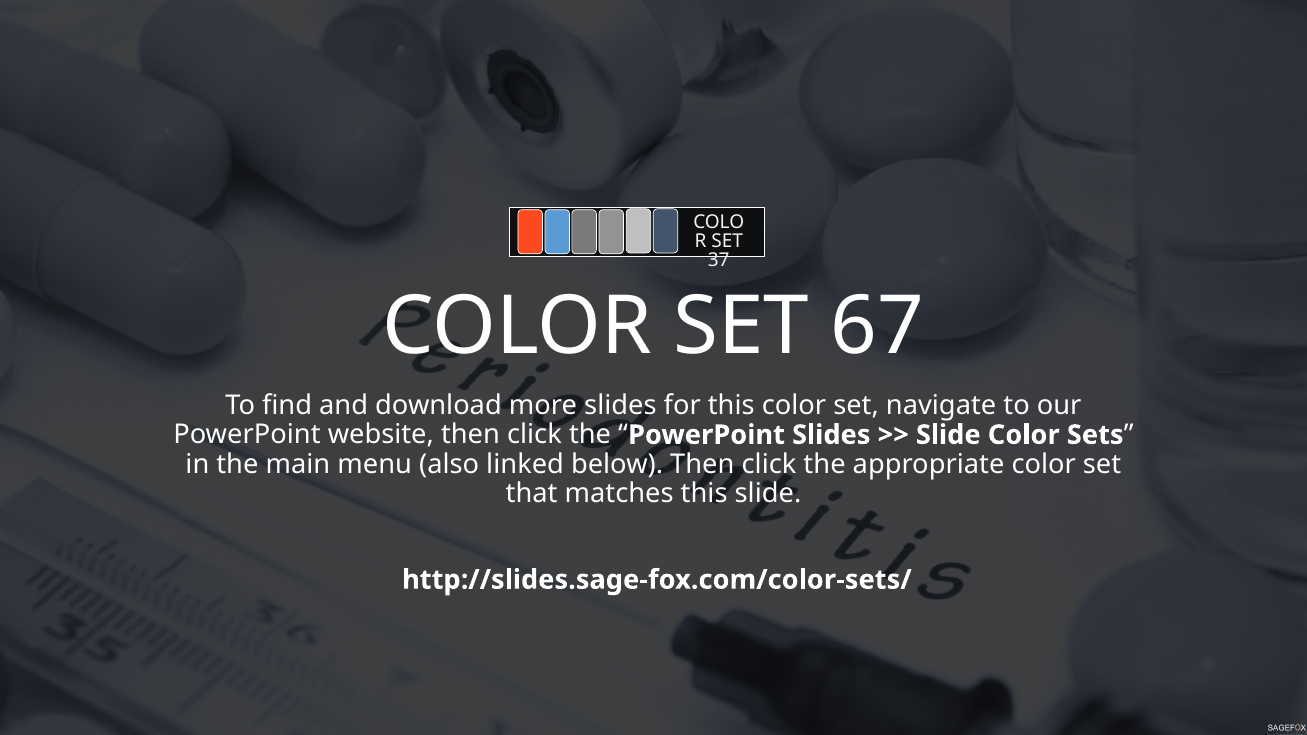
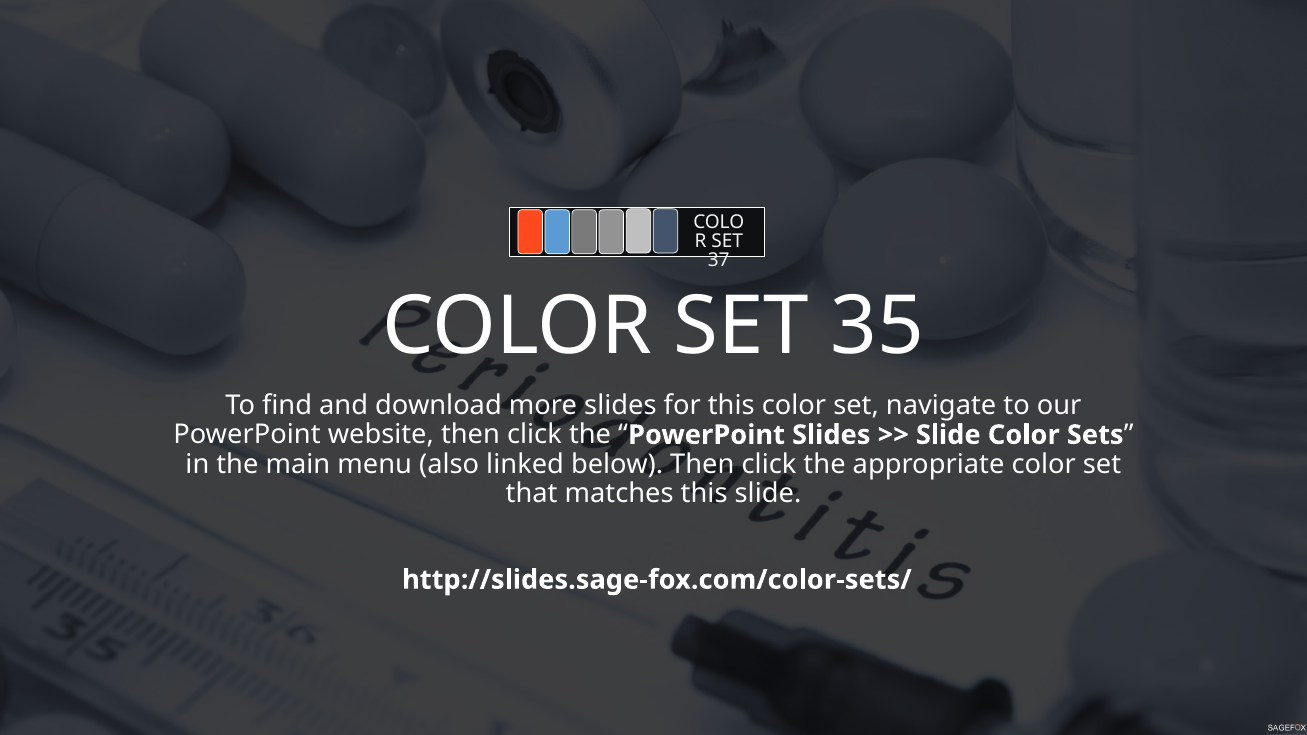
67: 67 -> 35 (877, 327)
